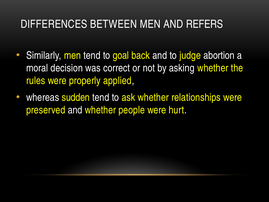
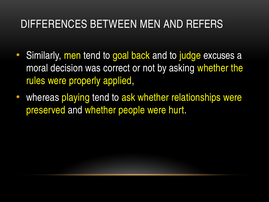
abortion: abortion -> excuses (219, 55)
sudden: sudden -> playing (76, 97)
